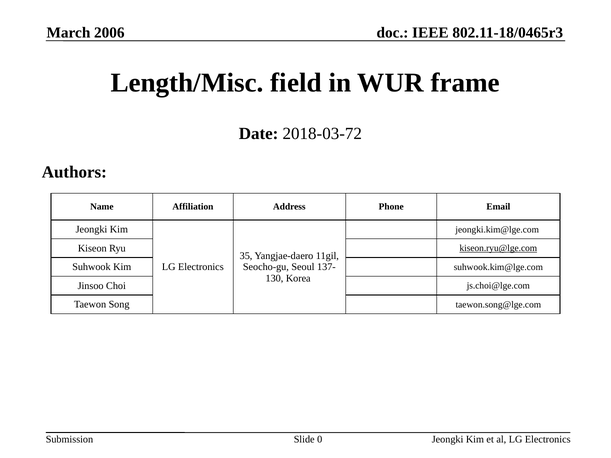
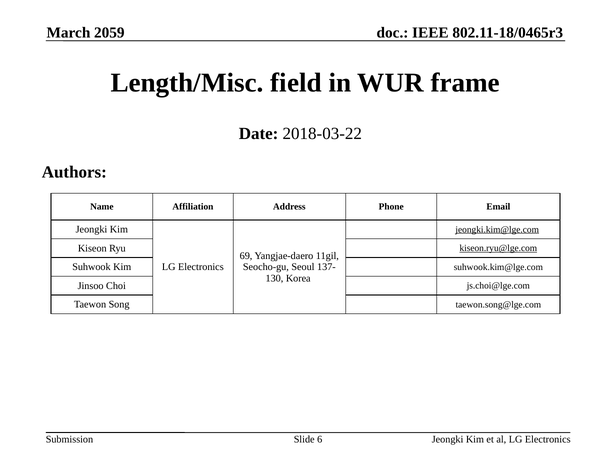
2006: 2006 -> 2059 (109, 33)
2018-03-72: 2018-03-72 -> 2018-03-22 (322, 134)
jeongki.kim@lge.com underline: none -> present (497, 230)
35: 35 -> 69 (246, 256)
0: 0 -> 6 (320, 439)
